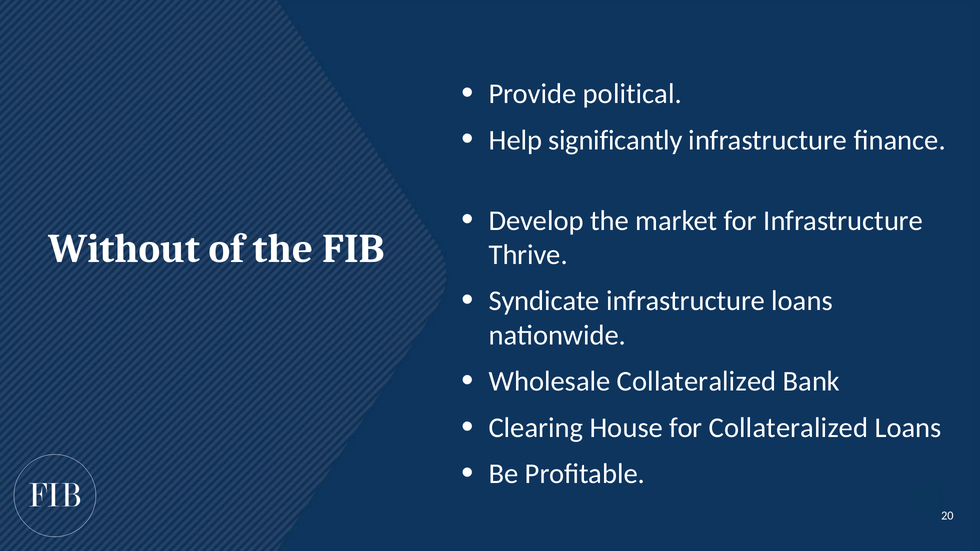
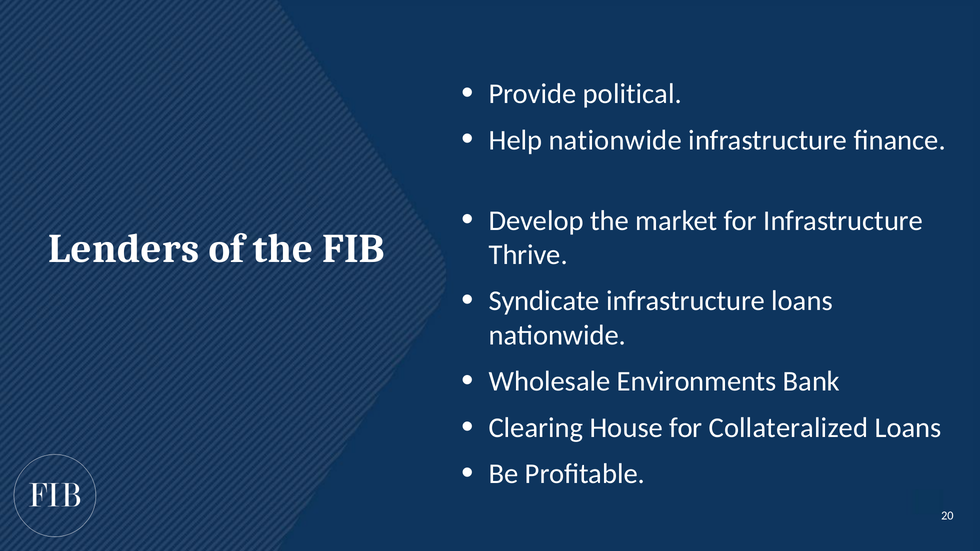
Help significantly: significantly -> nationwide (615, 140)
Without: Without -> Lenders (124, 249)
Wholesale Collateralized: Collateralized -> Environments (697, 382)
